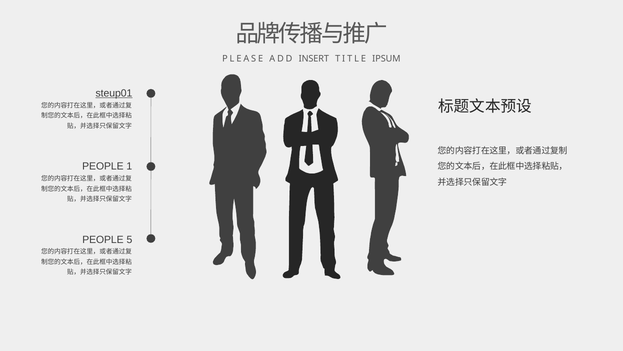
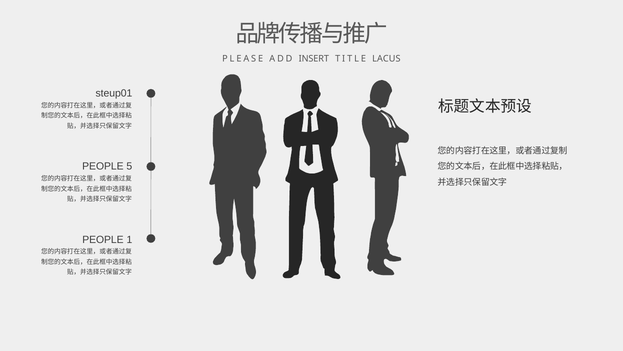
IPSUM: IPSUM -> LACUS (386, 59)
steup01 underline: present -> none (114, 93)
1: 1 -> 5 (129, 166)
5: 5 -> 1 (129, 239)
